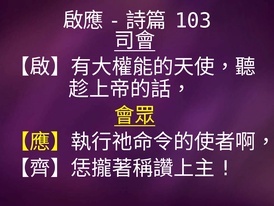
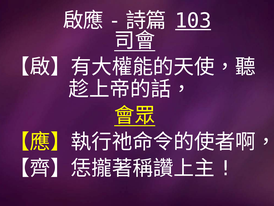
103 underline: none -> present (193, 21)
